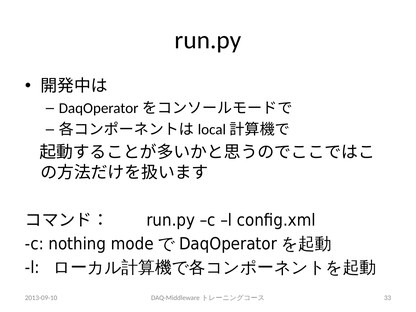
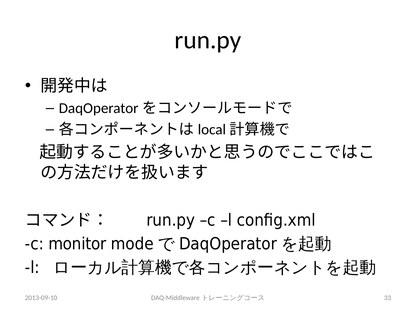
nothing: nothing -> monitor (77, 244)
